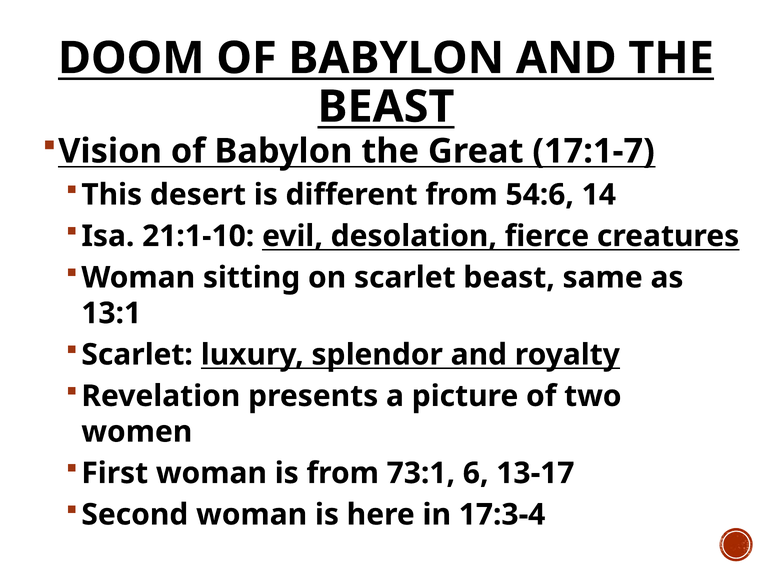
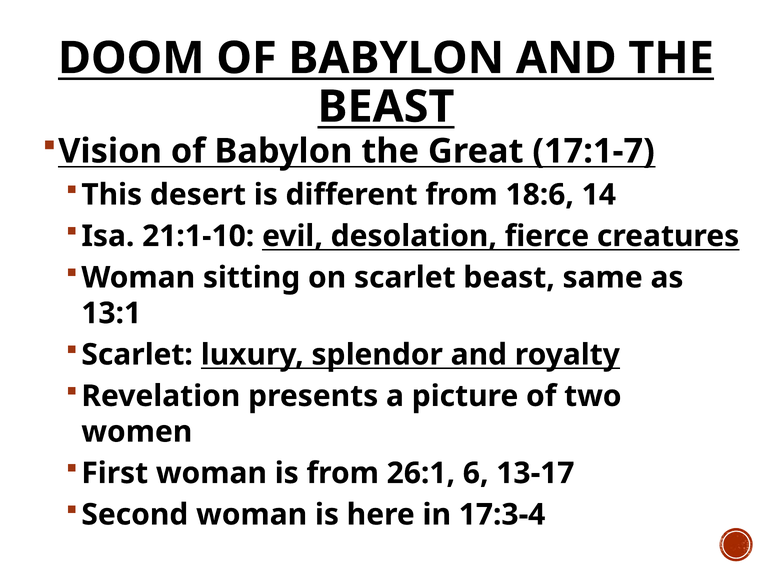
54:6: 54:6 -> 18:6 (540, 195)
73:1: 73:1 -> 26:1 (421, 473)
